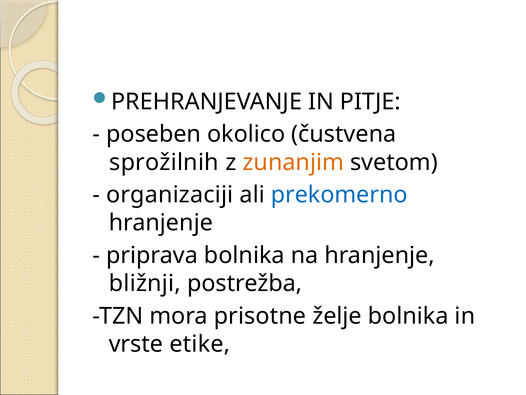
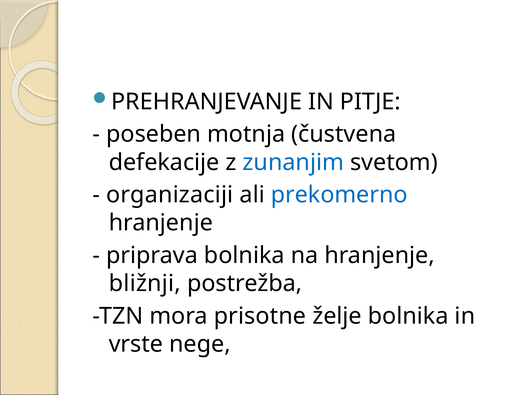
okolico: okolico -> motnja (246, 134)
sprožilnih: sprožilnih -> defekacije (164, 162)
zunanjim colour: orange -> blue (293, 162)
etike: etike -> nege (200, 344)
